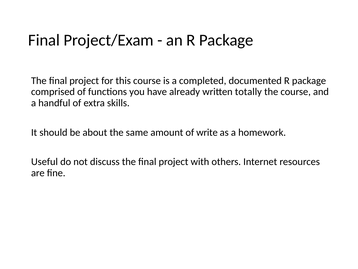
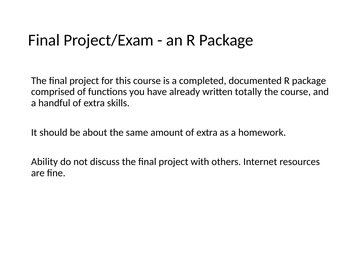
amount of write: write -> extra (207, 132)
Useful: Useful -> Ability (44, 162)
